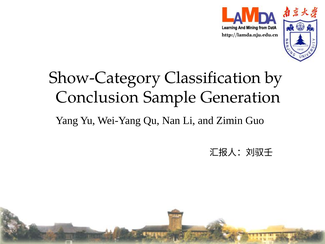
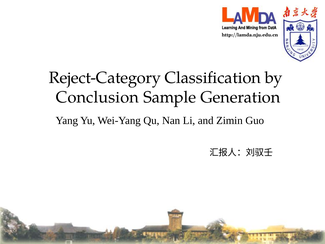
Show-Category: Show-Category -> Reject-Category (105, 78)
